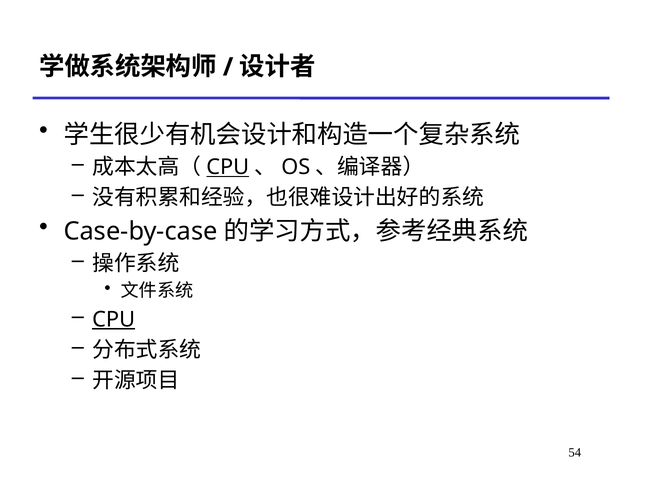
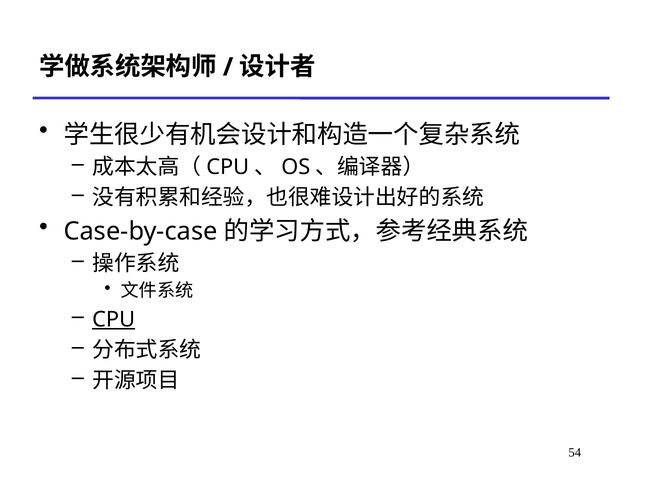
CPU underline: present -> none (228, 167)
